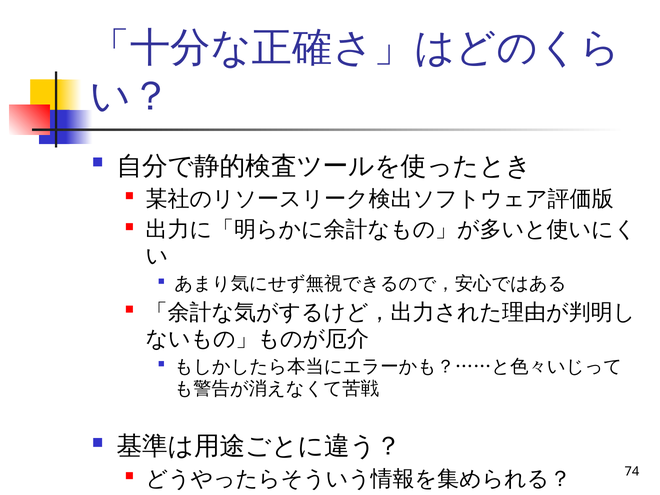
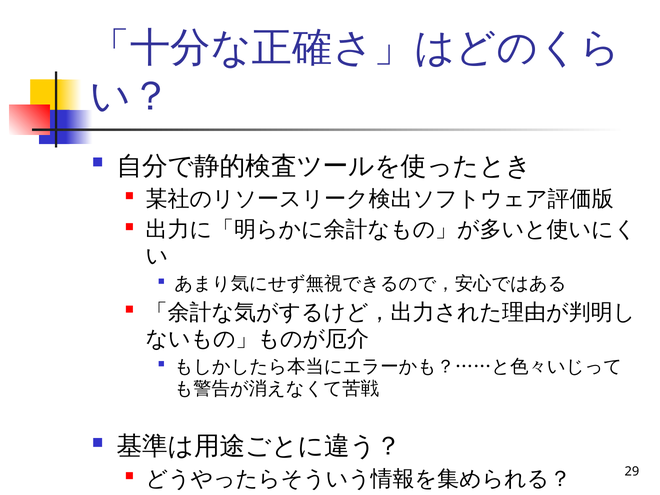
74: 74 -> 29 (632, 471)
